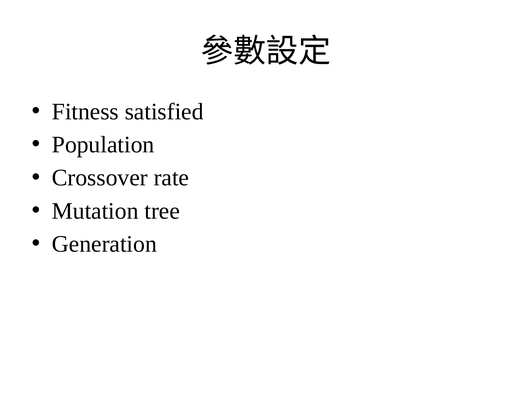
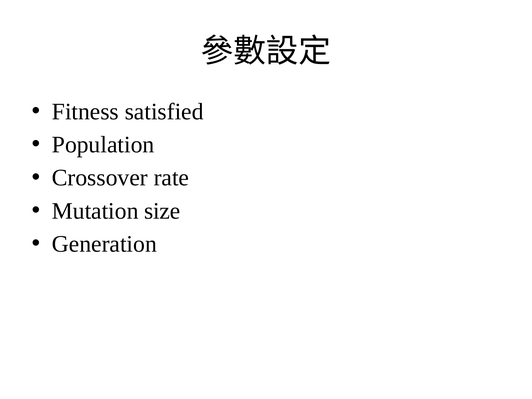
tree: tree -> size (162, 211)
